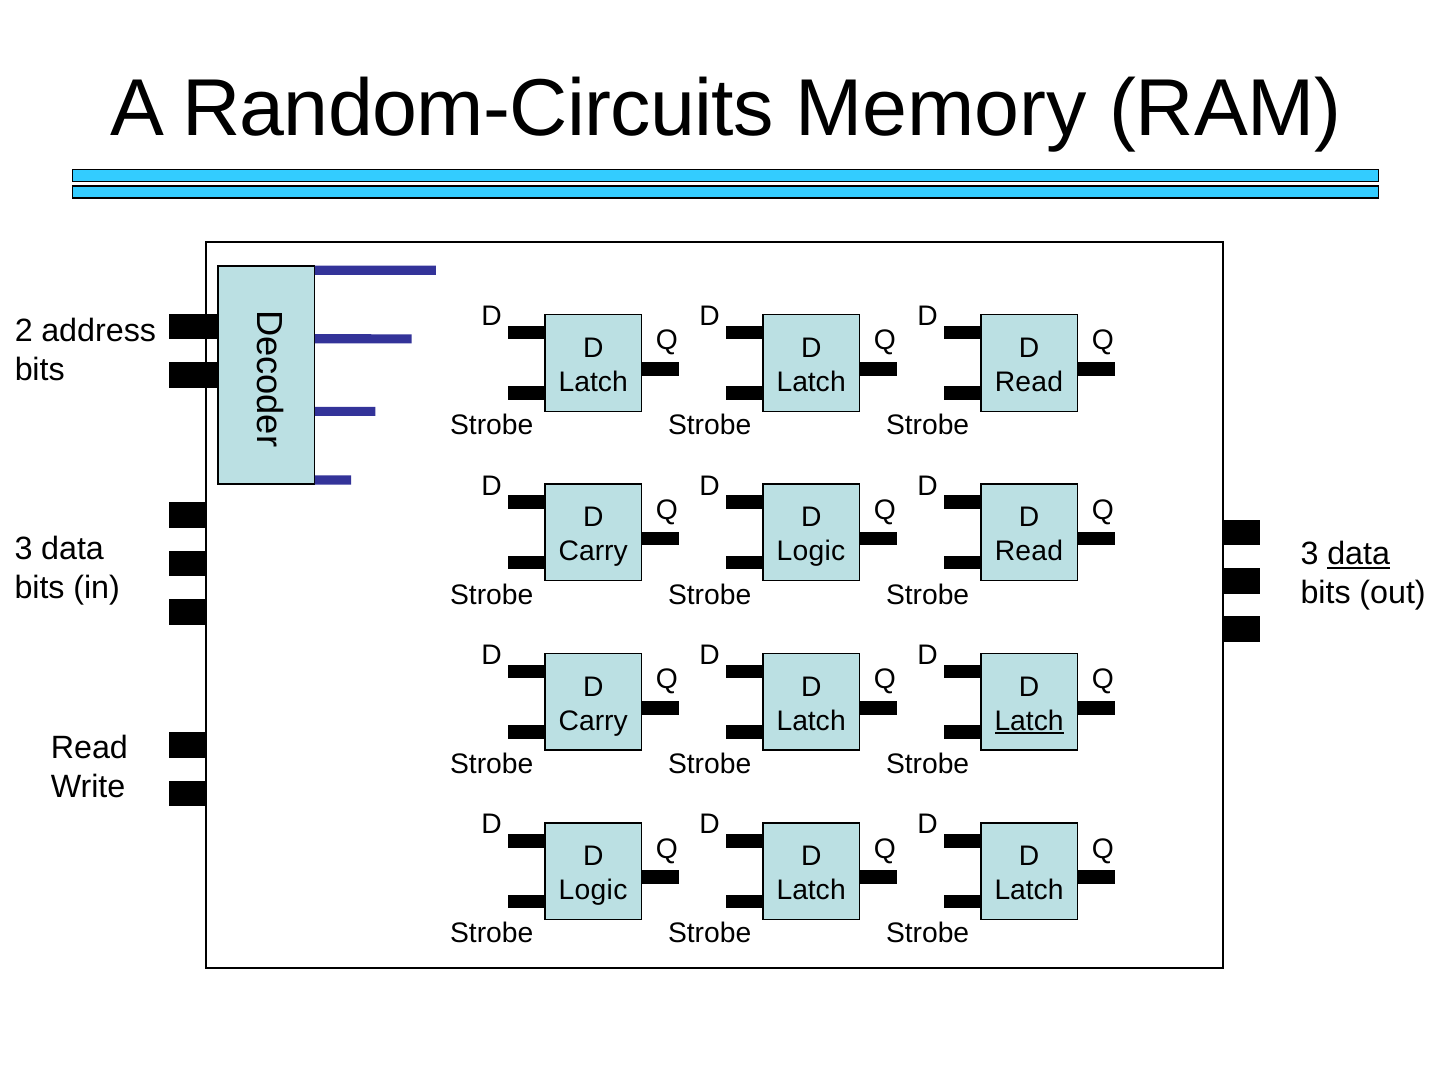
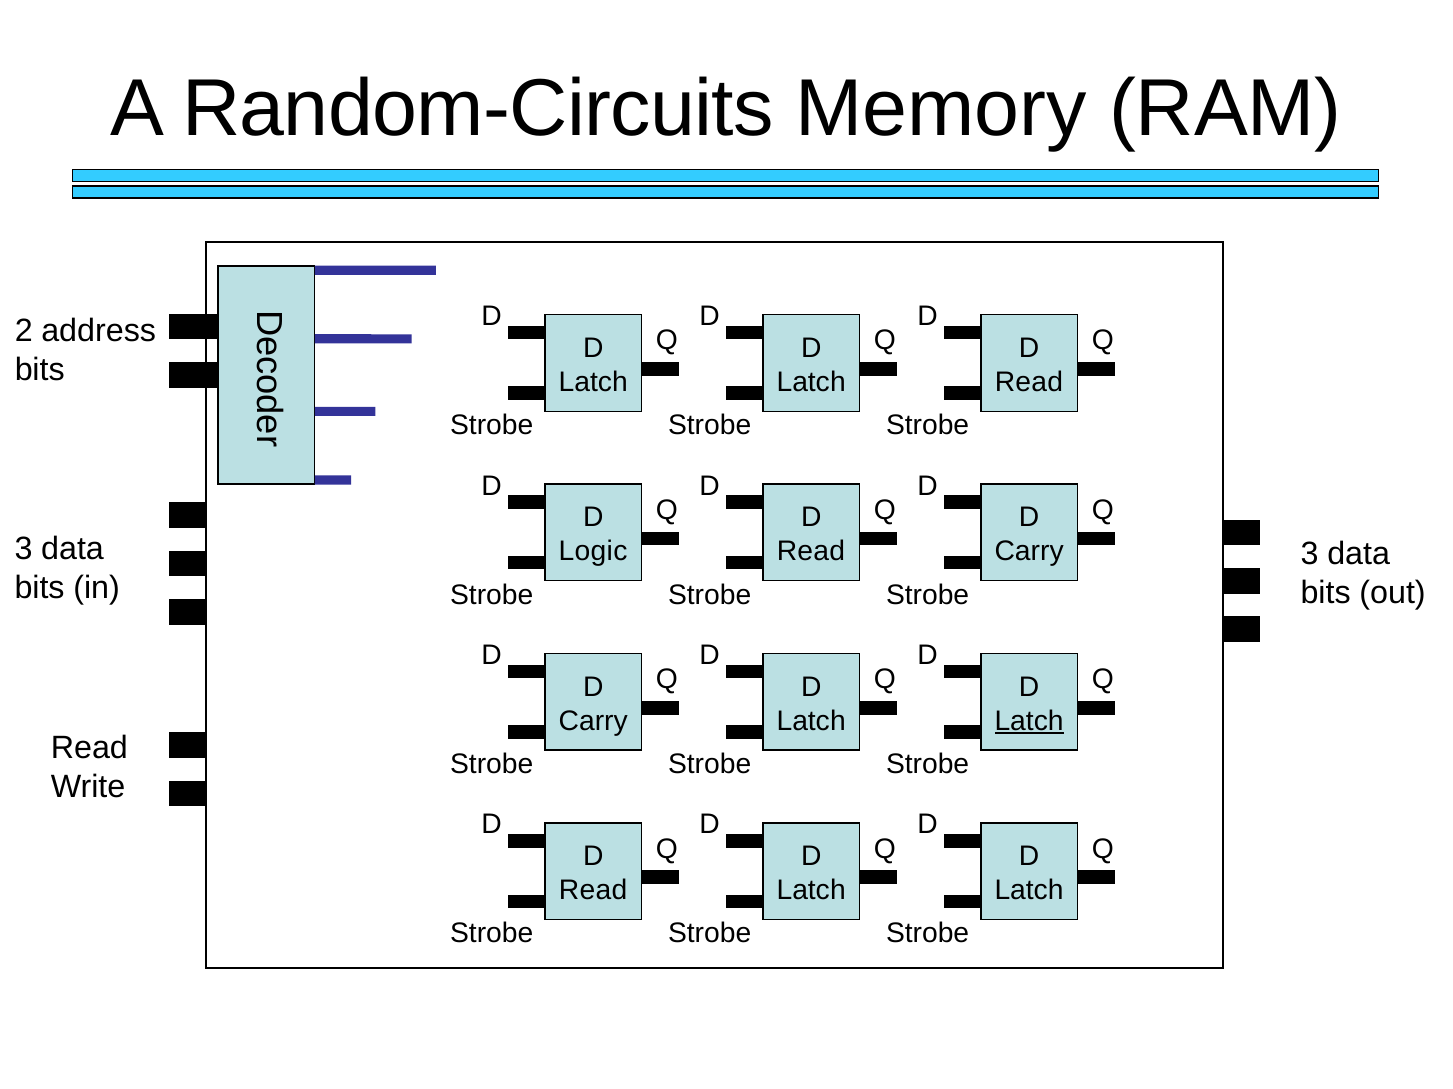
Carry: Carry -> Logic (593, 552)
Logic: Logic -> Read (811, 552)
Read: Read -> Carry (1029, 552)
data underline: present -> none (1359, 555)
Logic: Logic -> Read (593, 891)
